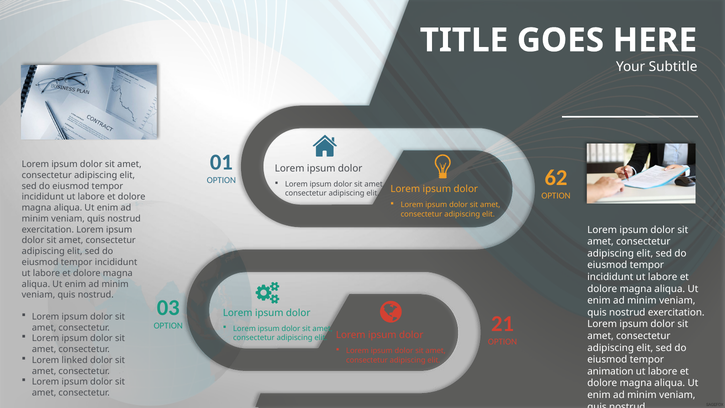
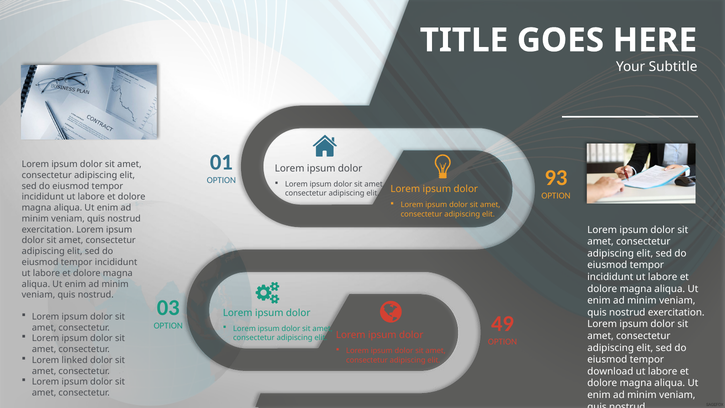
62: 62 -> 93 (556, 178)
21: 21 -> 49 (503, 324)
animation: animation -> download (610, 371)
